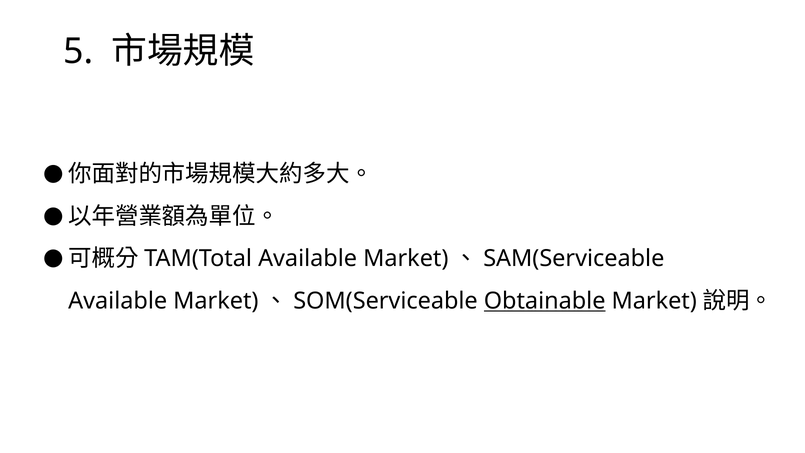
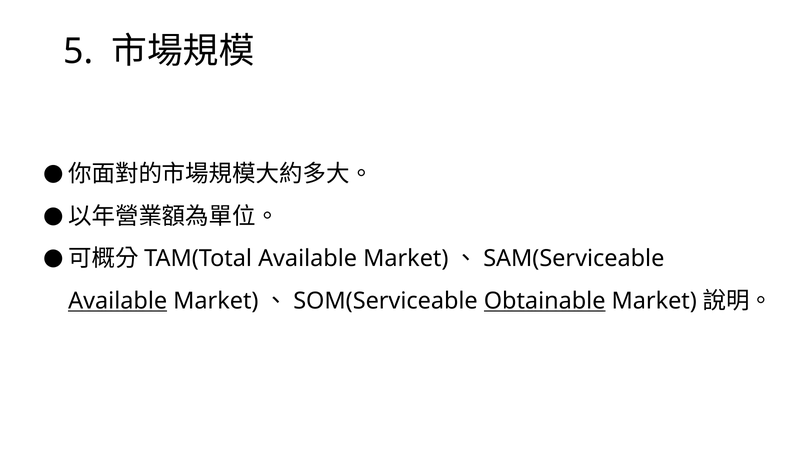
Available underline: none -> present (118, 301)
